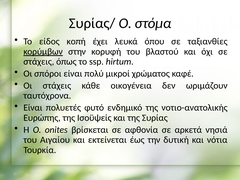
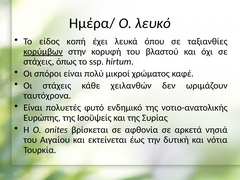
Συρίας/: Συρίας/ -> Ημέρα/ (92, 23)
στόμα: στόμα -> λευκό (153, 23)
οικογένεια: οικογένεια -> χειλανθών (131, 86)
